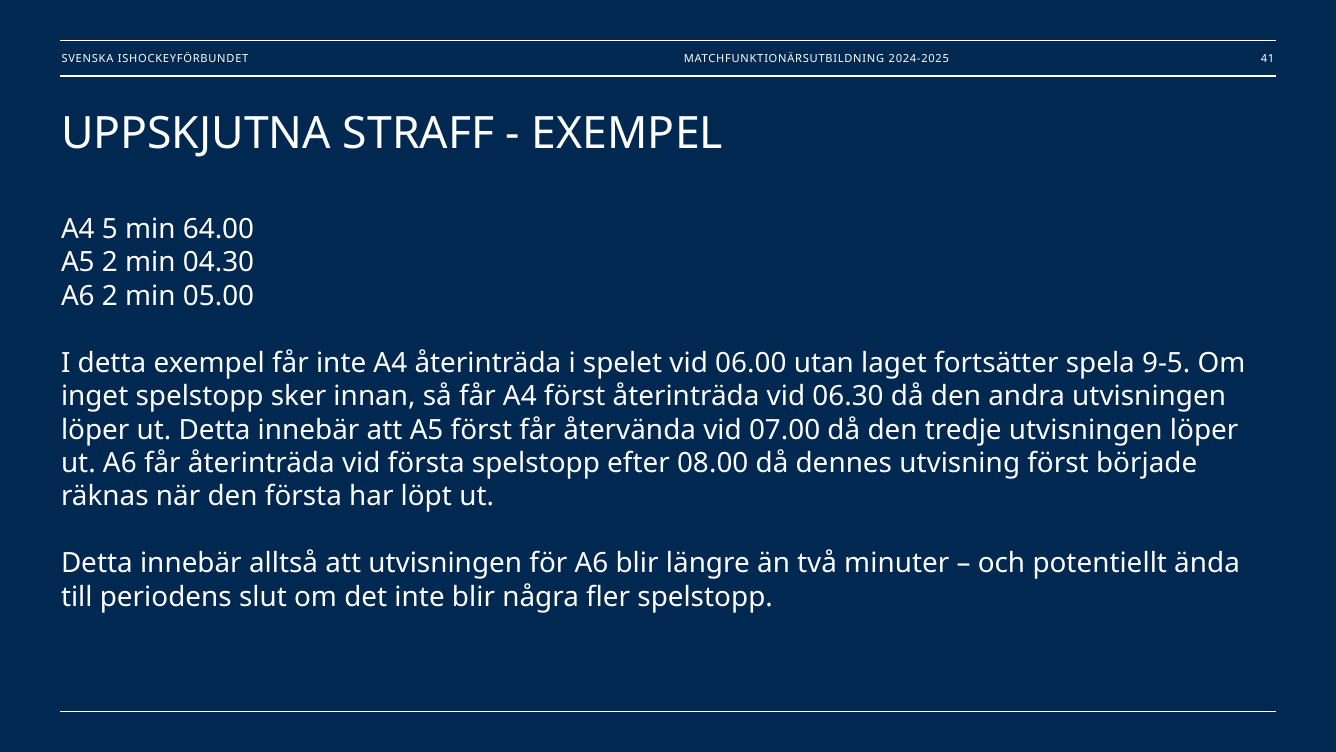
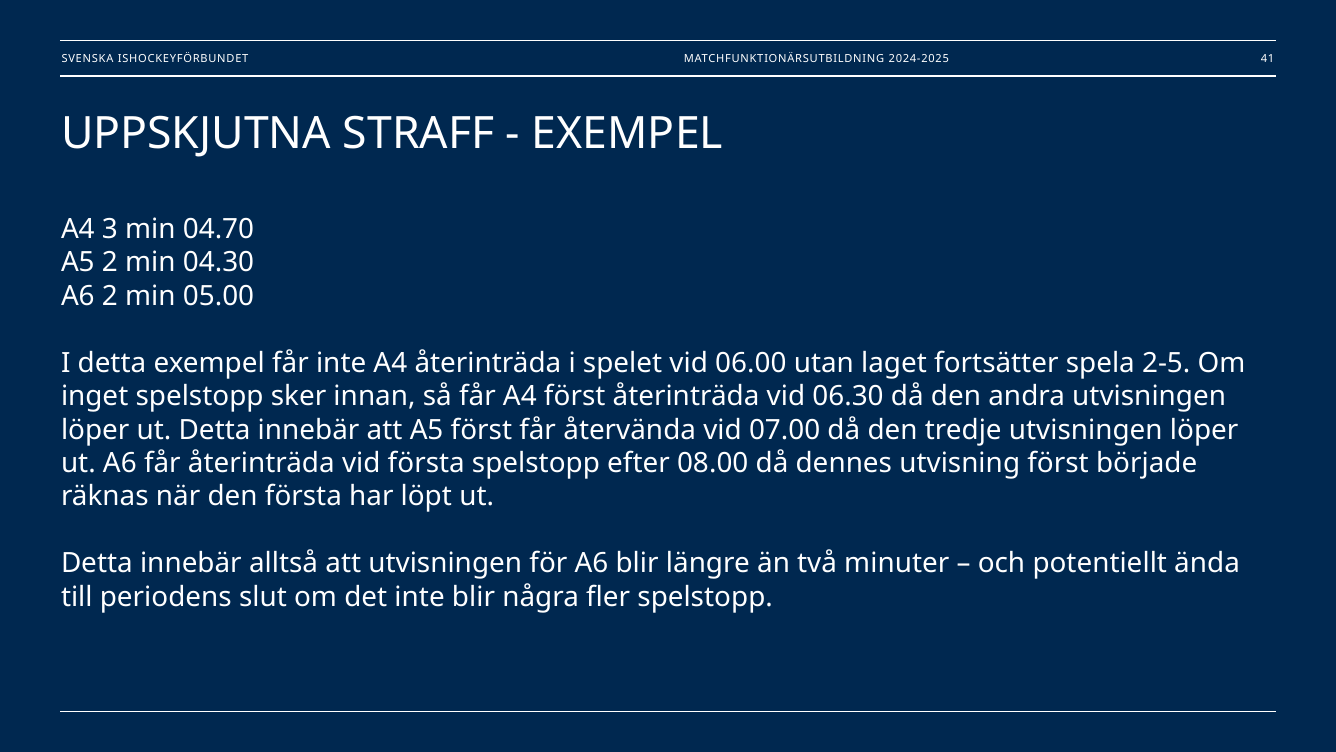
5: 5 -> 3 (110, 229)
64.00: 64.00 -> 04.70 (218, 229)
9-5: 9-5 -> 2-5 (1166, 363)
